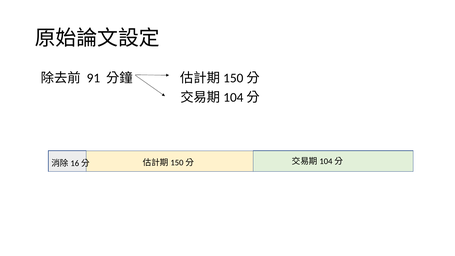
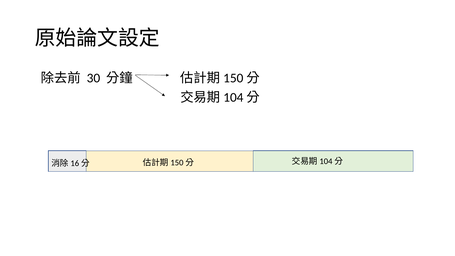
91: 91 -> 30 (93, 78)
